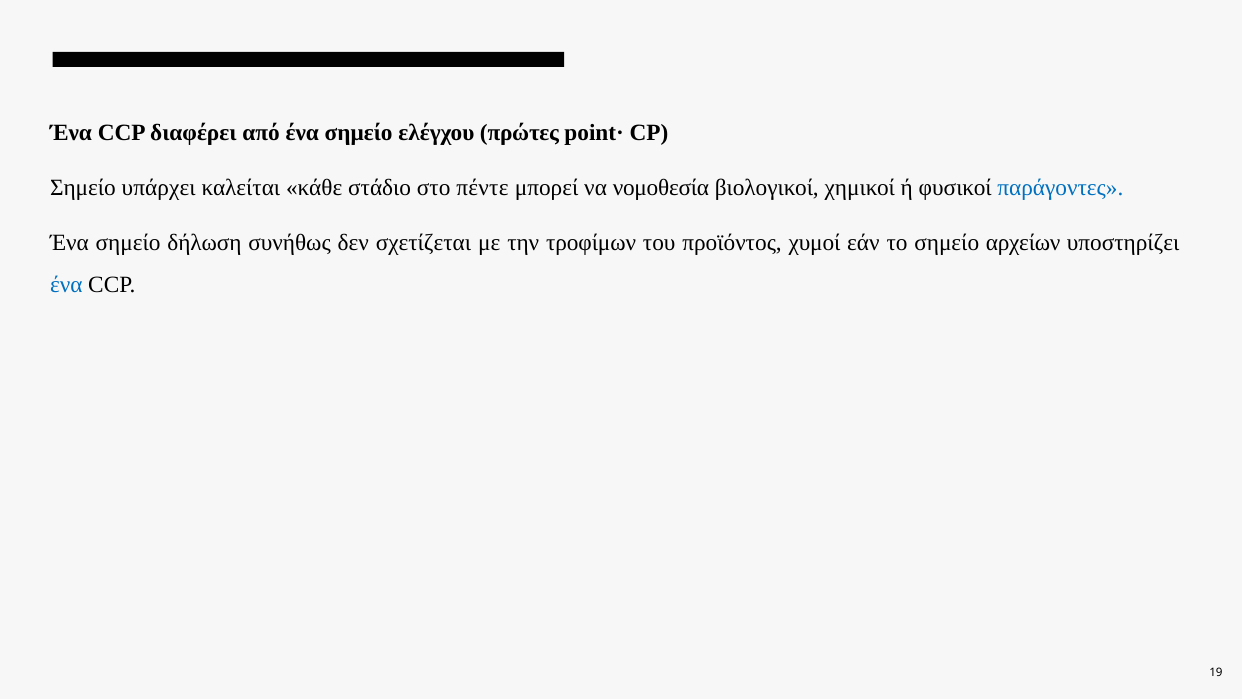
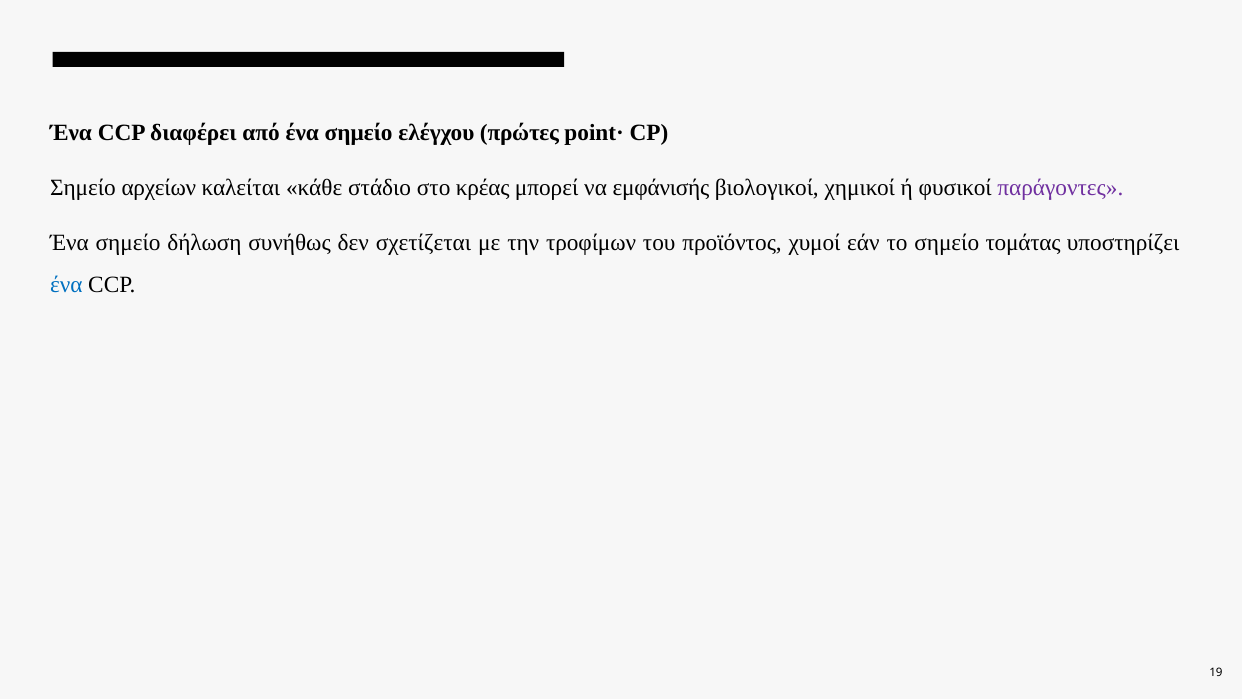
υπάρχει: υπάρχει -> αρχείων (159, 188)
πέντε: πέντε -> κρέας (483, 188)
νομοθεσία: νομοθεσία -> εμφάνισής (661, 188)
παράγοντες colour: blue -> purple (1060, 188)
αρχείων: αρχείων -> τομάτας (1023, 243)
